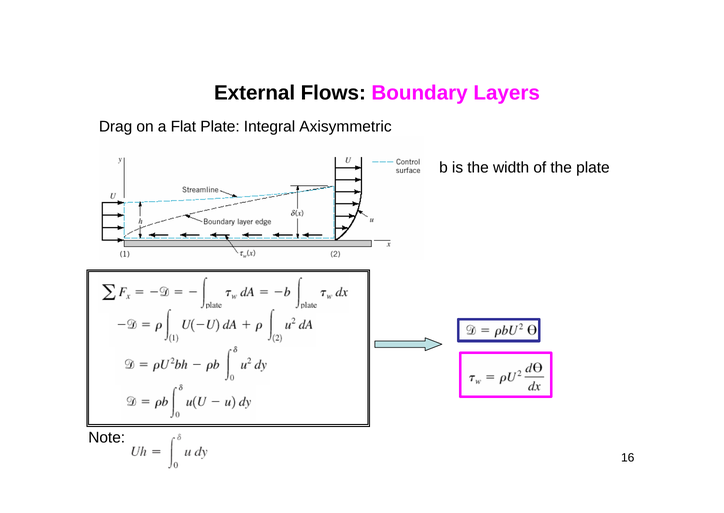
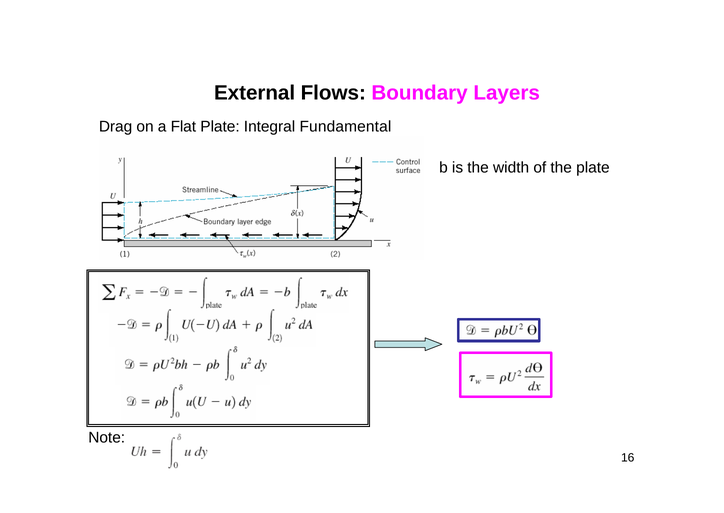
Axisymmetric: Axisymmetric -> Fundamental (345, 127)
